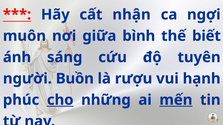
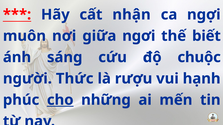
bình: bình -> ngơi (139, 36)
tuyên: tuyên -> chuộc (199, 57)
Buồn: Buồn -> Thức (75, 79)
mến underline: present -> none (176, 100)
